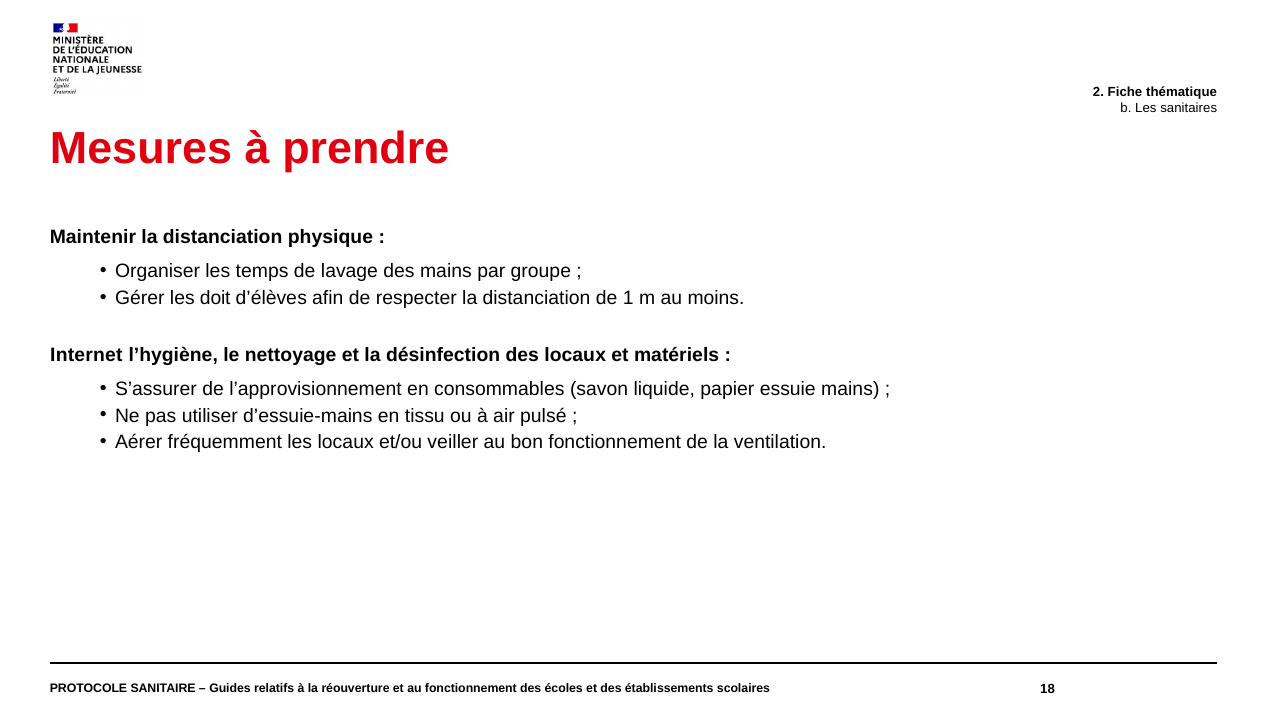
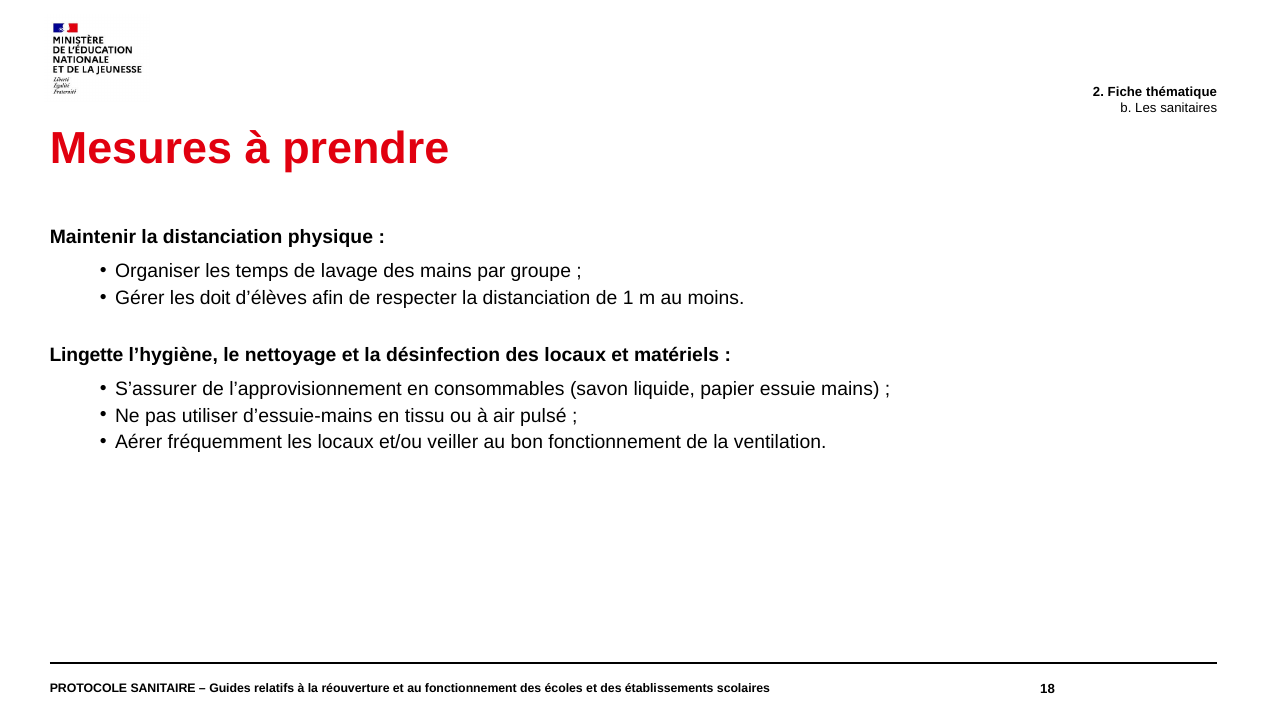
Internet: Internet -> Lingette (87, 355)
